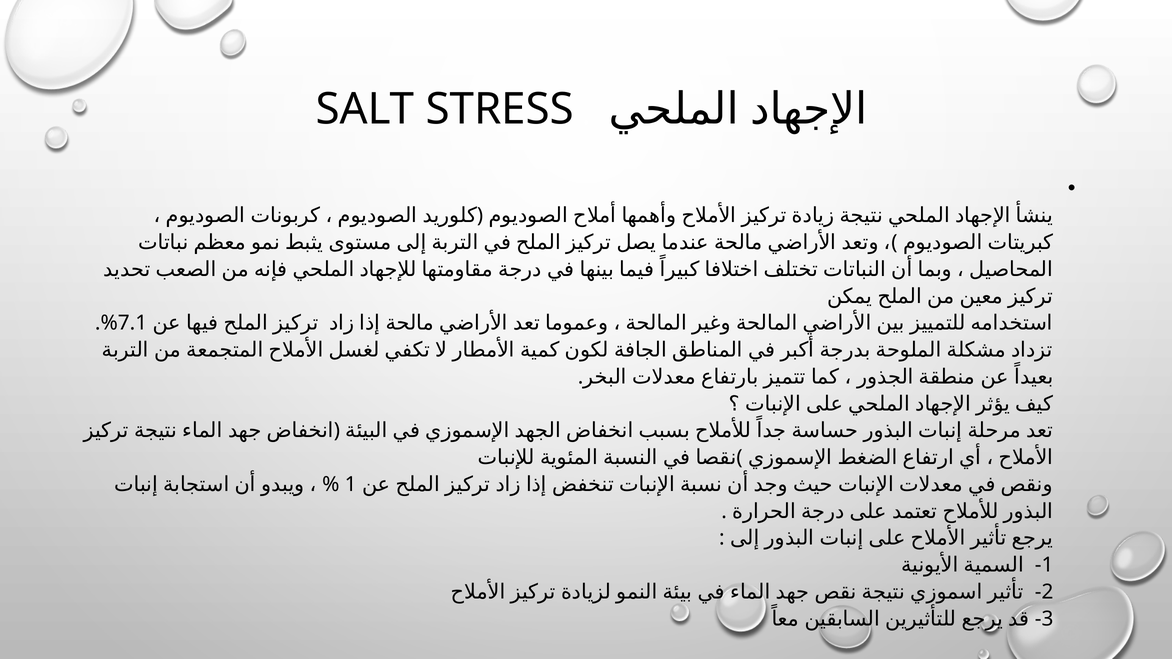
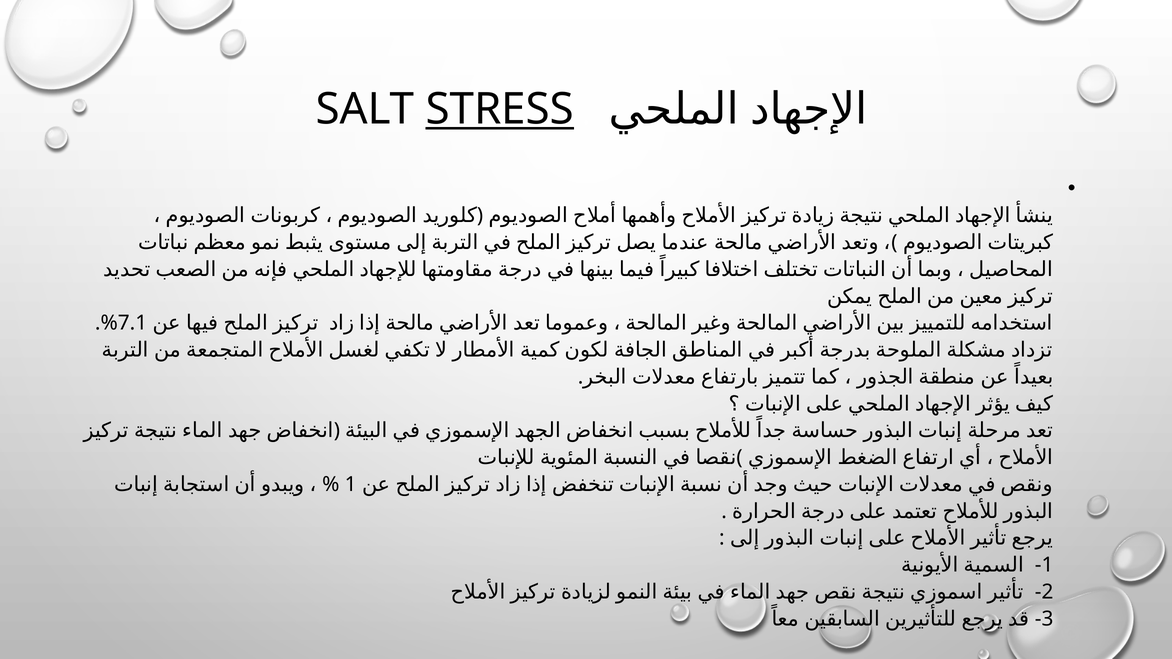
STRESS underline: none -> present (500, 109)
